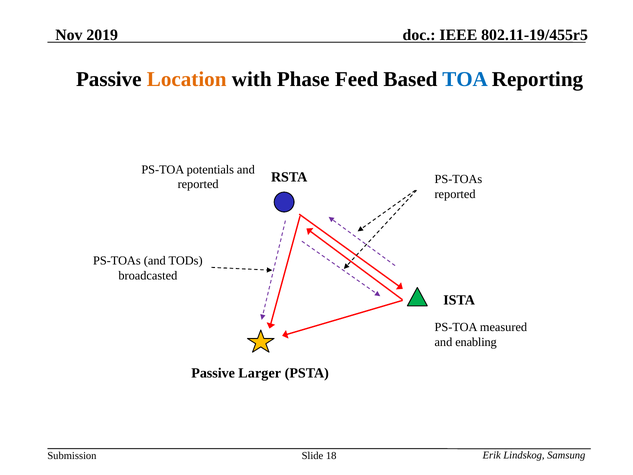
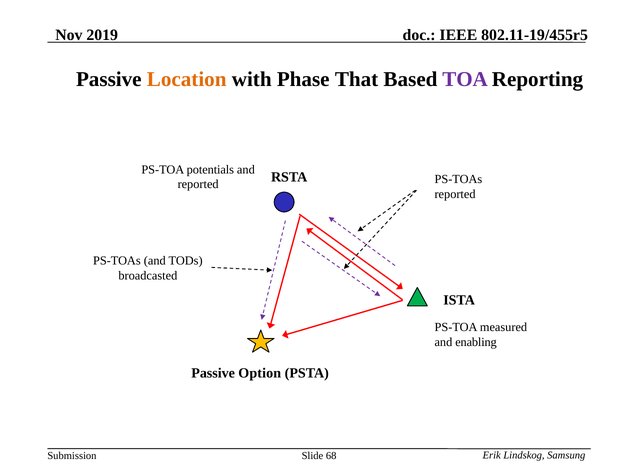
Feed: Feed -> That (357, 79)
TOA colour: blue -> purple (465, 79)
Larger: Larger -> Option (260, 373)
18: 18 -> 68 (331, 455)
